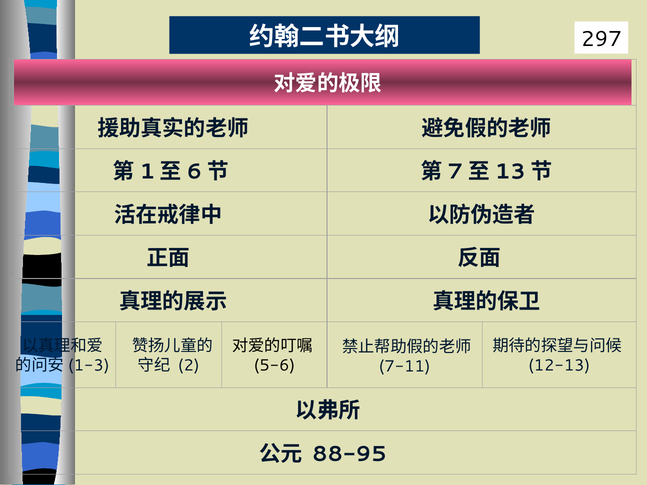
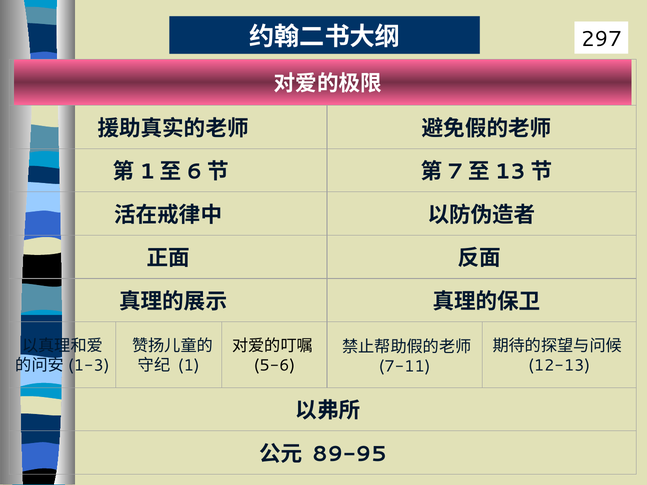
2: 2 -> 1 (189, 366)
88-95: 88-95 -> 89-95 (349, 454)
